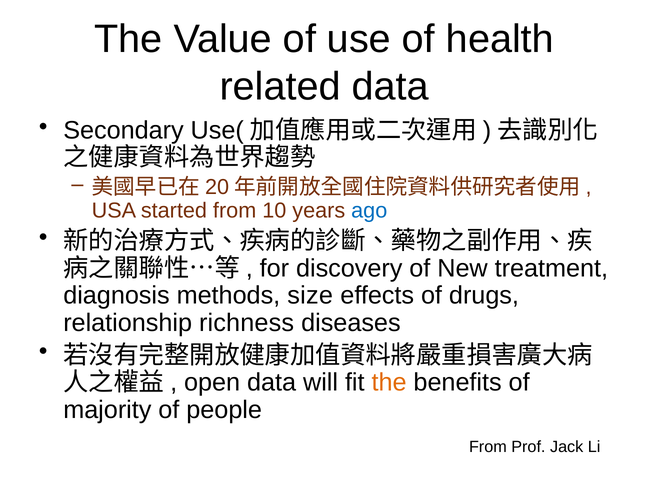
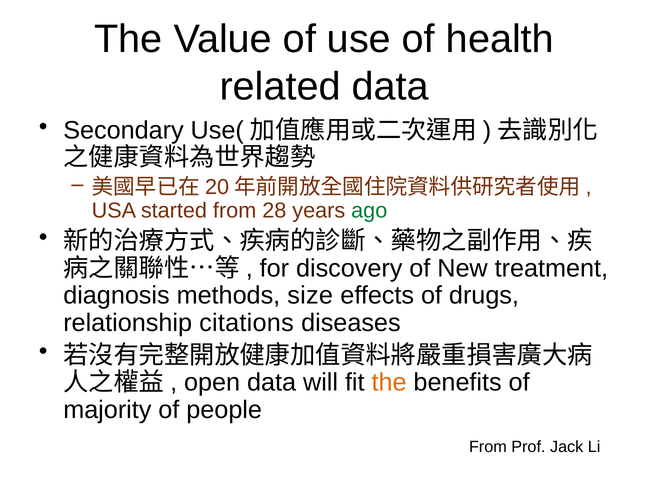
10: 10 -> 28 (274, 211)
ago colour: blue -> green (369, 211)
richness: richness -> citations (246, 323)
